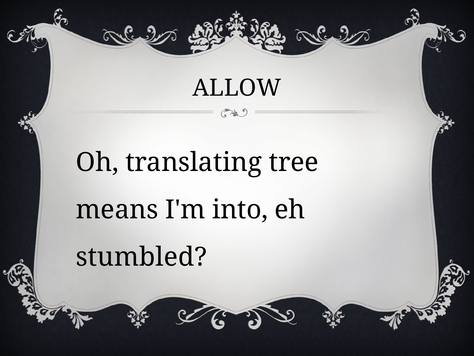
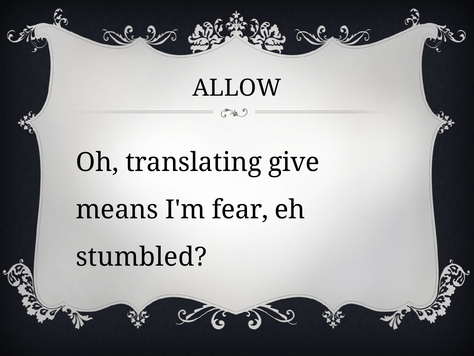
tree: tree -> give (294, 162)
into: into -> fear (240, 210)
